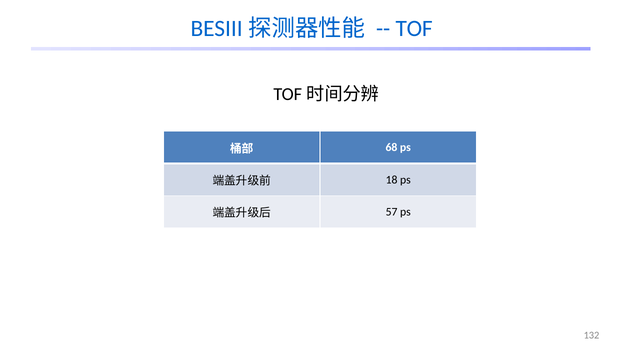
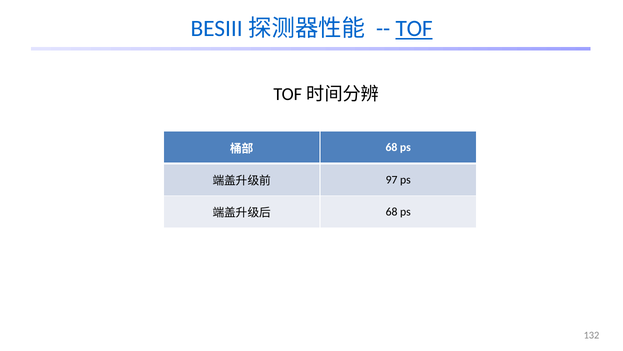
TOF underline: none -> present (414, 29)
18: 18 -> 97 (392, 179)
57: 57 -> 68 (392, 212)
